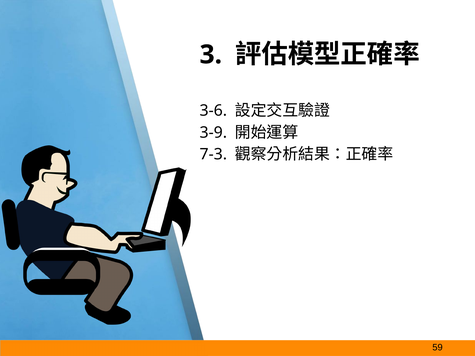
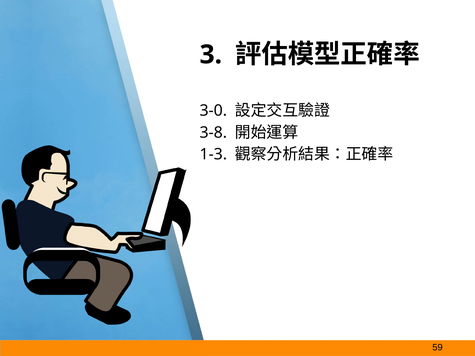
3-6: 3-6 -> 3-0 (213, 111)
3-9: 3-9 -> 3-8 (213, 133)
7-3: 7-3 -> 1-3 (213, 155)
